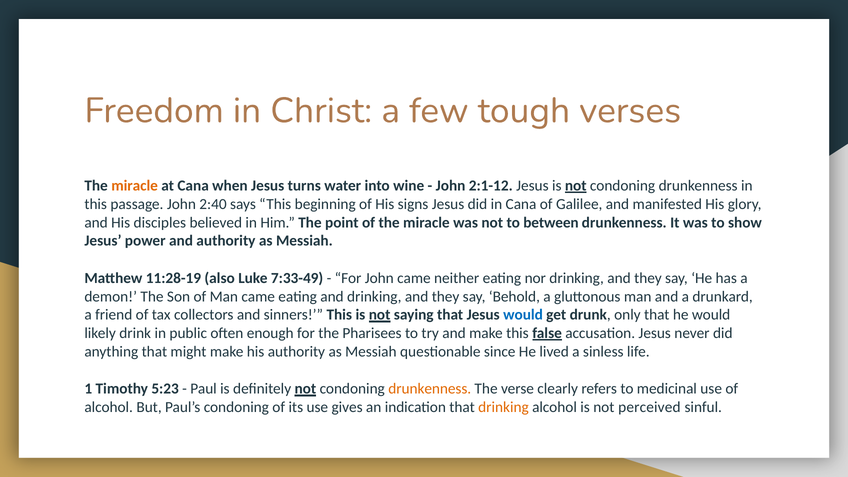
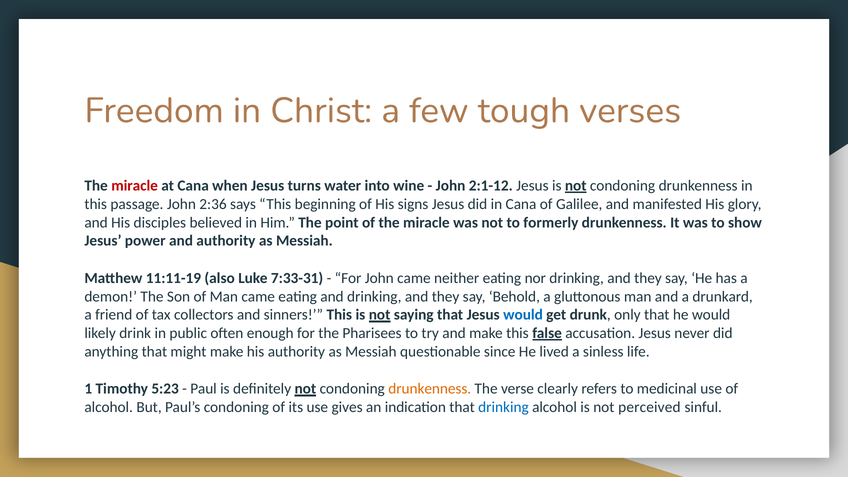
miracle colour: orange -> red (135, 186)
2:40: 2:40 -> 2:36 (213, 204)
between: between -> formerly (551, 223)
11:28-19: 11:28-19 -> 11:11-19 (173, 278)
7:33-49: 7:33-49 -> 7:33-31 (297, 278)
drinking colour: orange -> blue (503, 407)
